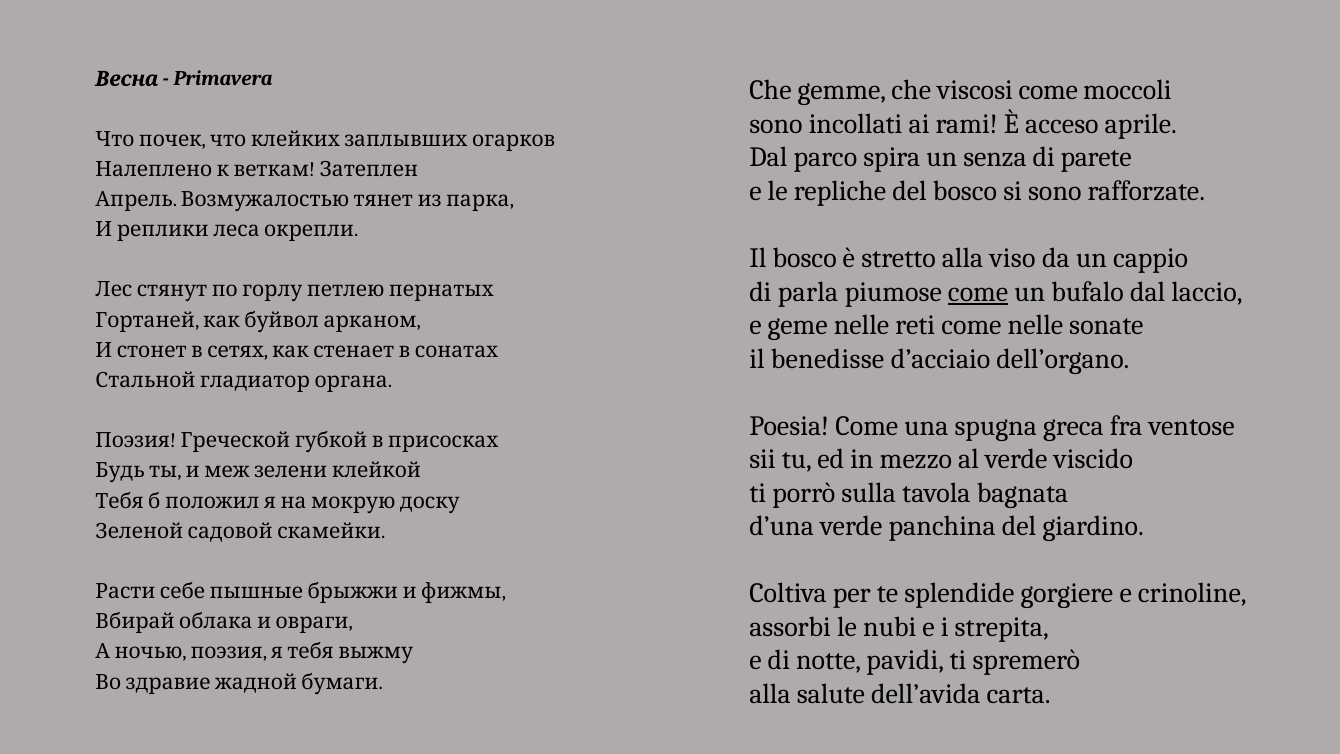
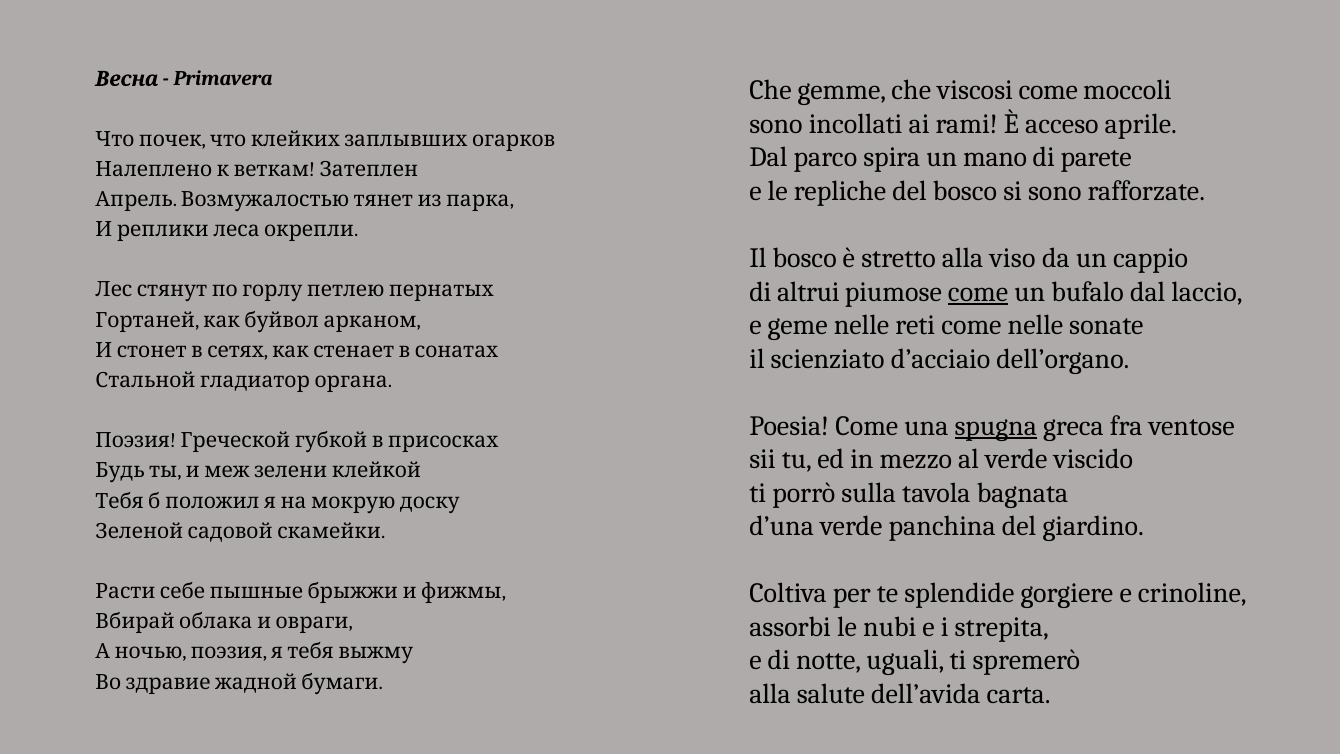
senza: senza -> mano (995, 158)
parla: parla -> altrui (808, 292)
benedisse: benedisse -> scienziato (828, 359)
spugna underline: none -> present (996, 426)
pavidi: pavidi -> uguali (905, 660)
